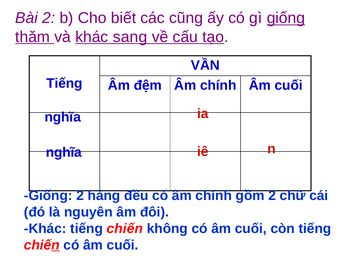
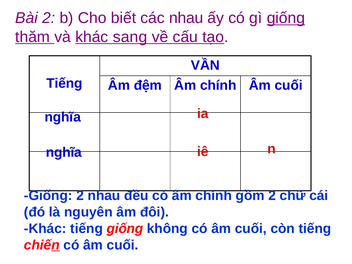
các cũng: cũng -> nhau (186, 18)
2 hàng: hàng -> nhau (104, 196)
Khác tiếng chiến: chiến -> giống (125, 229)
